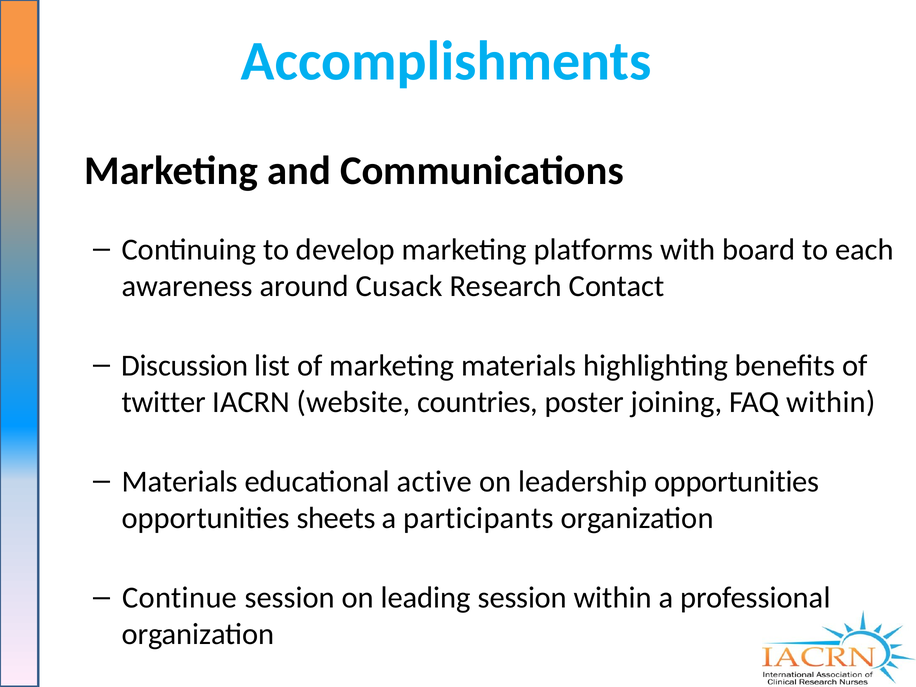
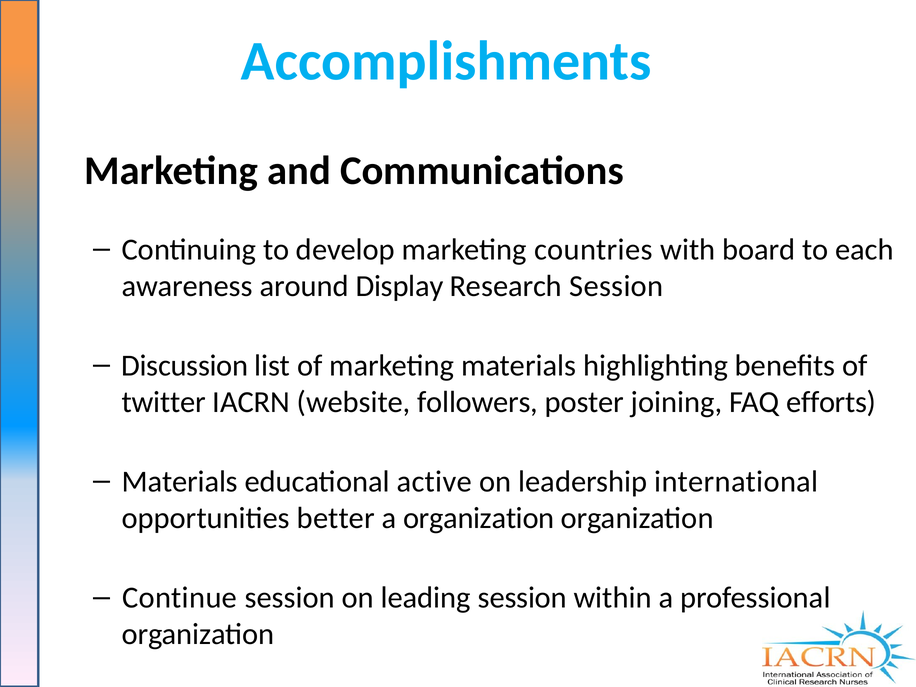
platforms: platforms -> countries (593, 249)
Cusack: Cusack -> Display (399, 286)
Research Contact: Contact -> Session (616, 286)
countries: countries -> followers (478, 402)
FAQ within: within -> efforts (831, 402)
leadership opportunities: opportunities -> international (736, 482)
sheets: sheets -> better (336, 518)
a participants: participants -> organization (479, 518)
